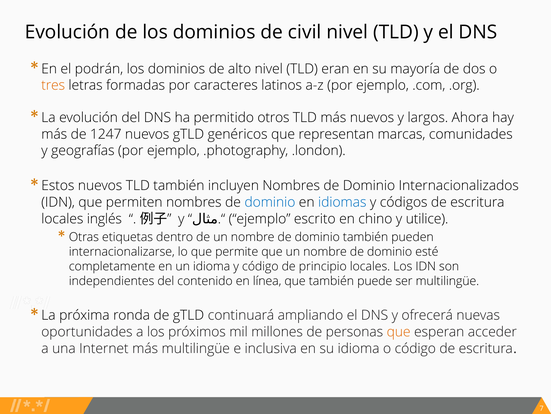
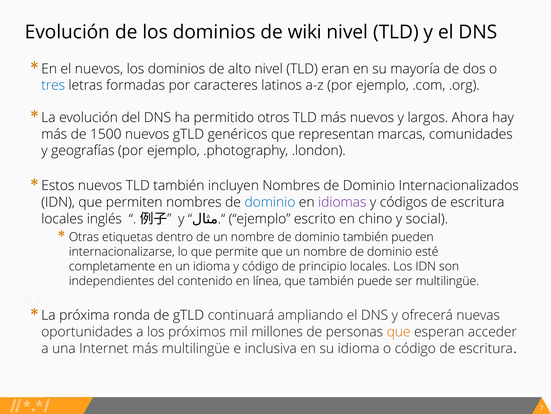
civil: civil -> wiki (305, 32)
el podrán: podrán -> nuevos (99, 69)
tres colour: orange -> blue (53, 85)
1247: 1247 -> 1500 (106, 134)
idiomas colour: blue -> purple (342, 202)
utilice: utilice -> social (427, 218)
